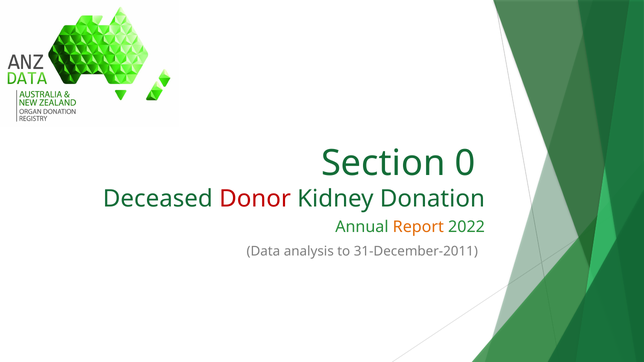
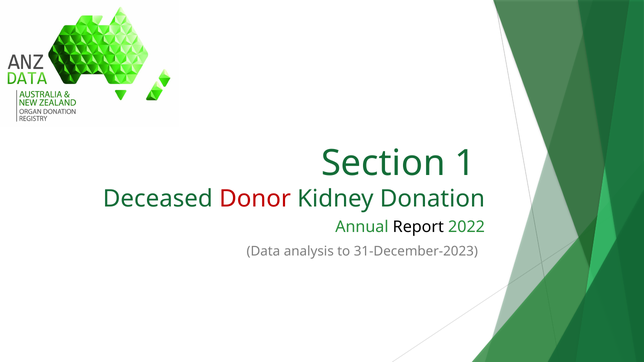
0: 0 -> 1 (465, 163)
Report colour: orange -> black (418, 227)
31-December-2011: 31-December-2011 -> 31-December-2023 (416, 251)
